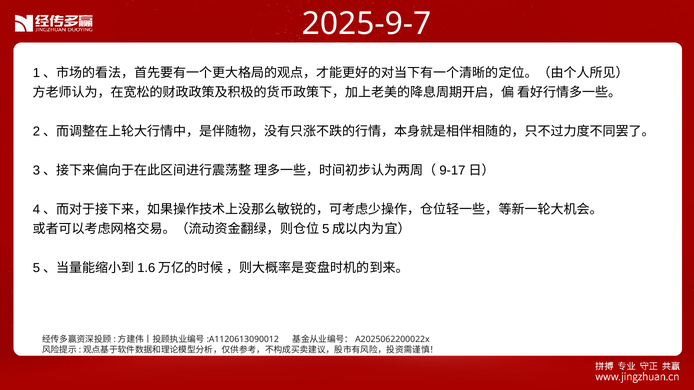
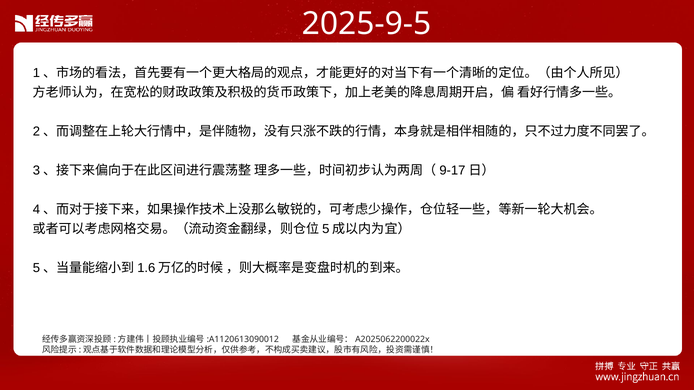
2025-9-7: 2025-9-7 -> 2025-9-5 (367, 24)
